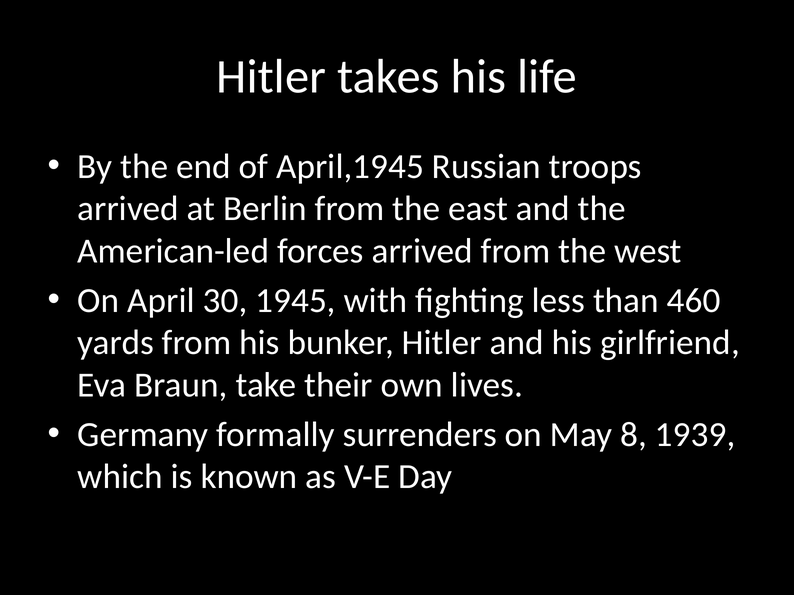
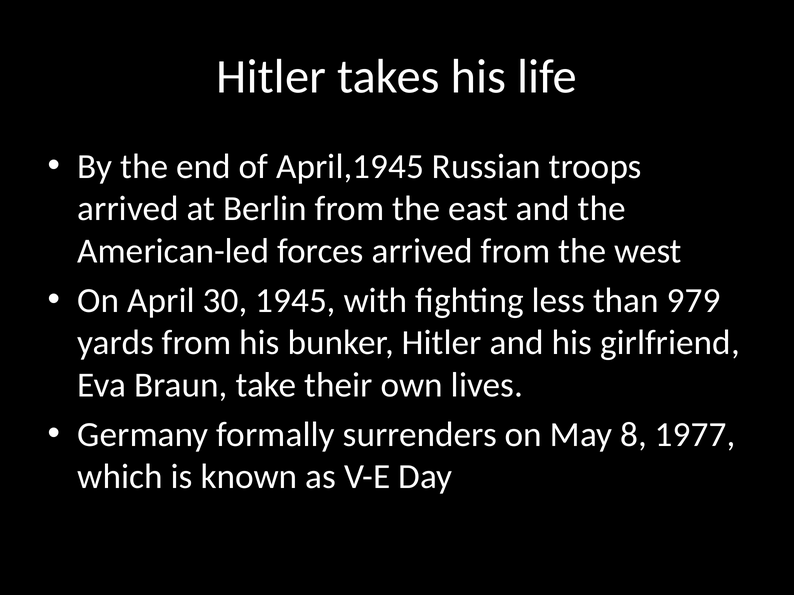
460: 460 -> 979 (694, 301)
1939: 1939 -> 1977 (695, 435)
